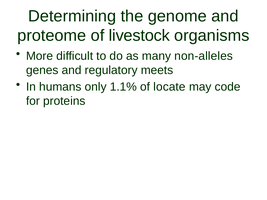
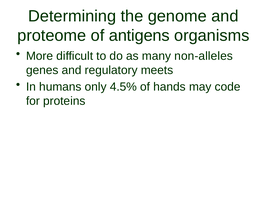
livestock: livestock -> antigens (139, 36)
1.1%: 1.1% -> 4.5% (123, 87)
locate: locate -> hands (170, 87)
